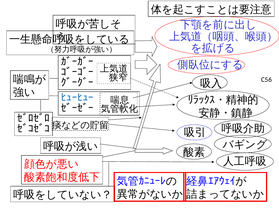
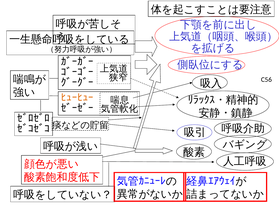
ﾋｭｰﾋｭｰ colour: blue -> orange (77, 98)
